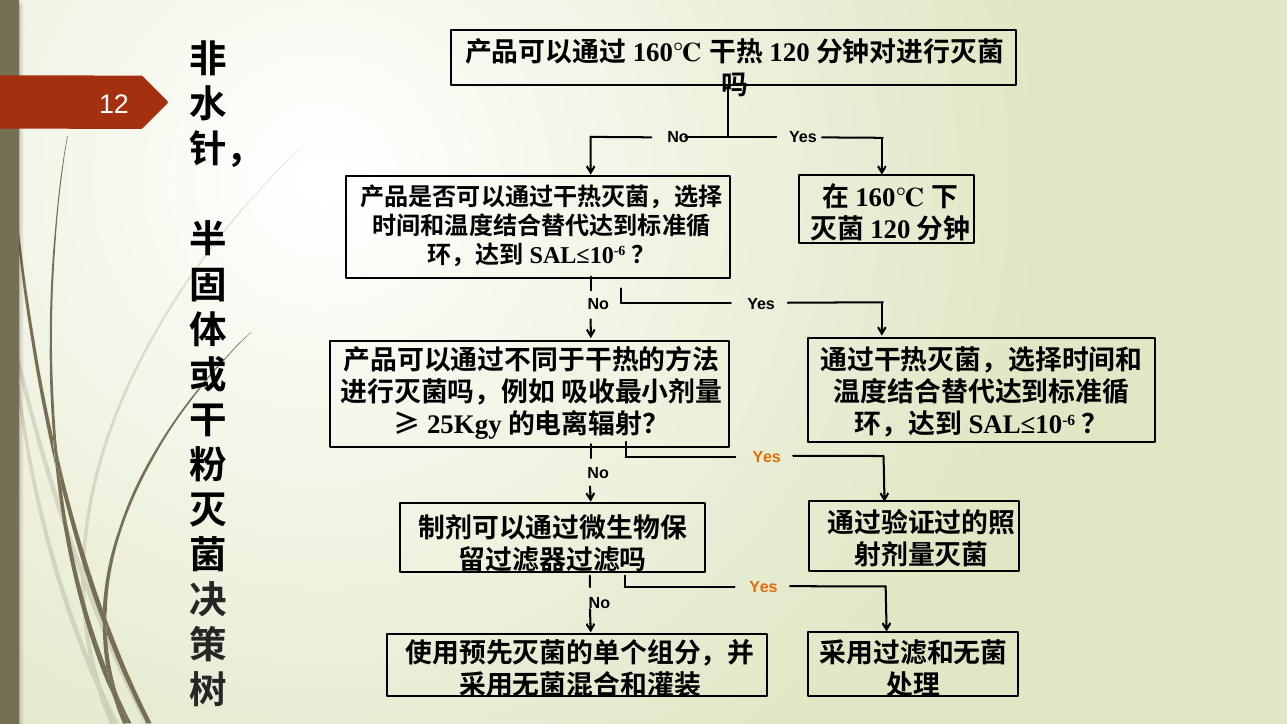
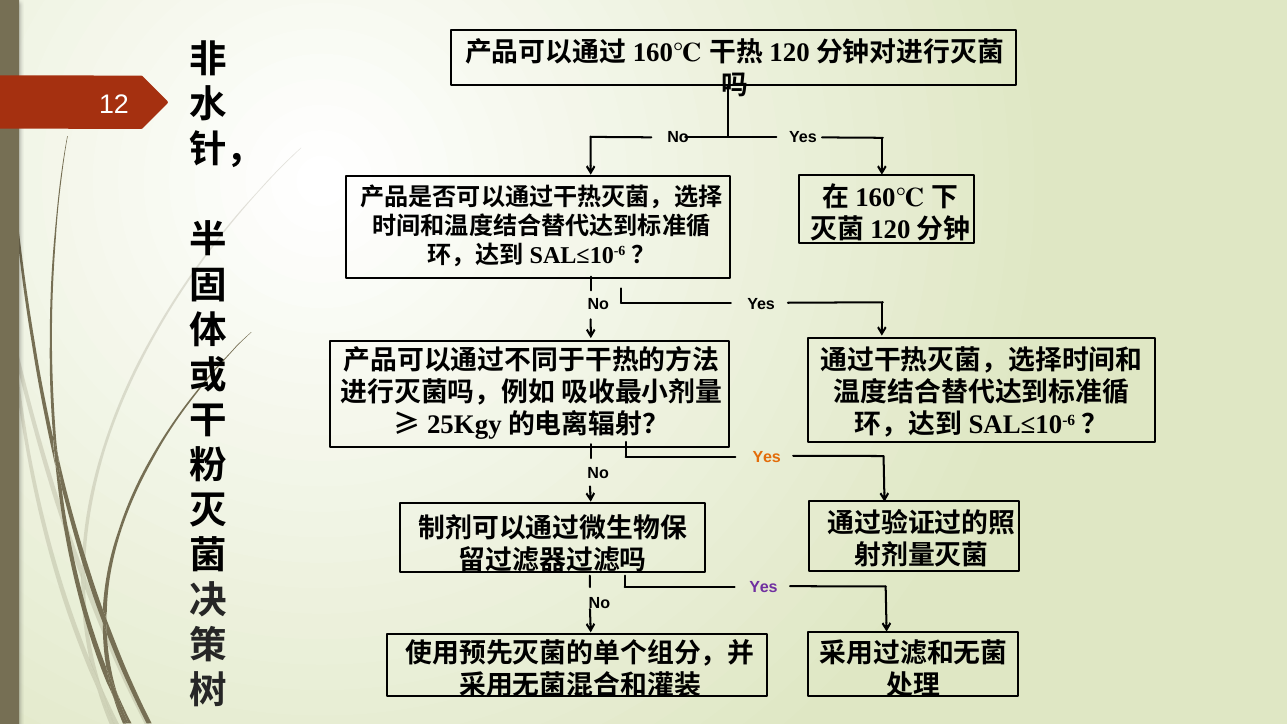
Yes colour: orange -> purple (763, 587)
